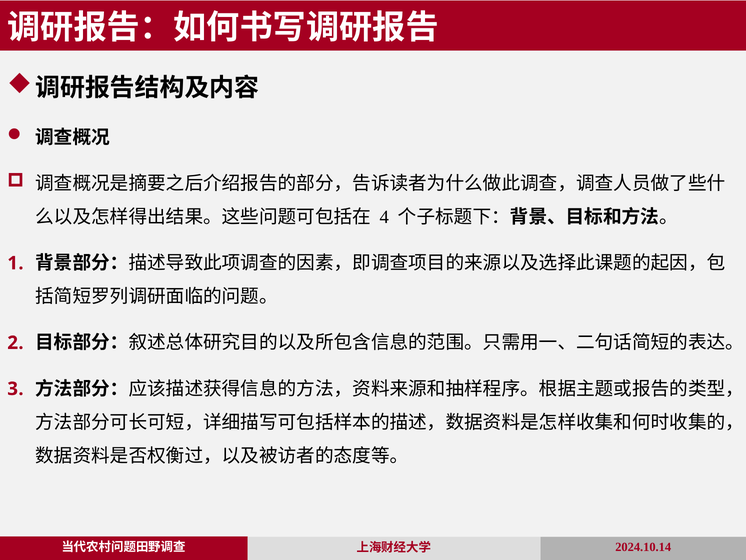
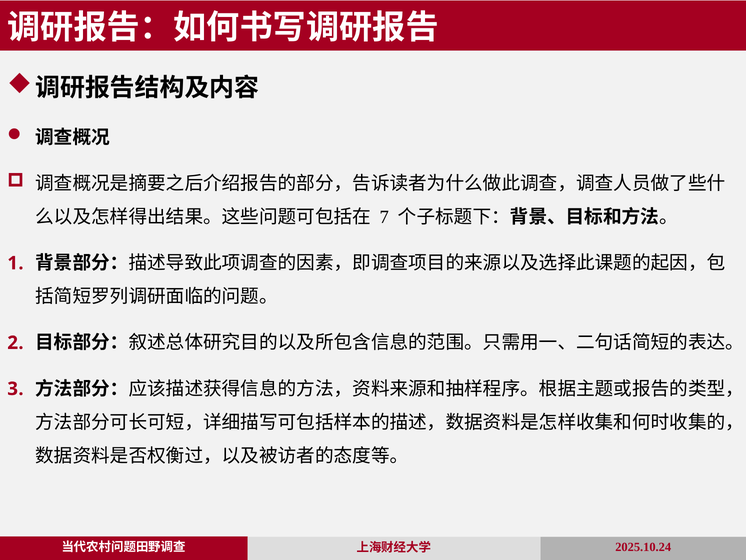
4: 4 -> 7 (384, 217)
2024.10.14: 2024.10.14 -> 2025.10.24 (643, 547)
